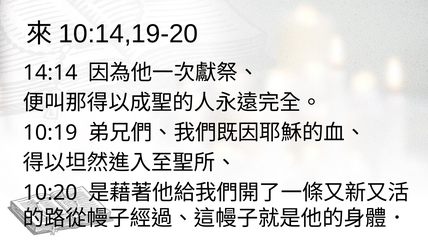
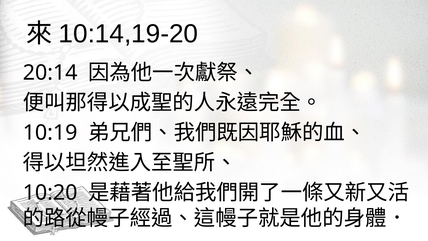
14:14: 14:14 -> 20:14 (50, 73)
